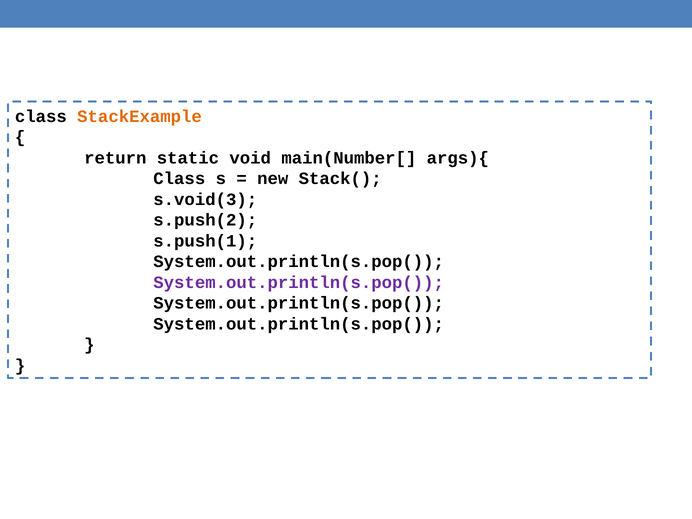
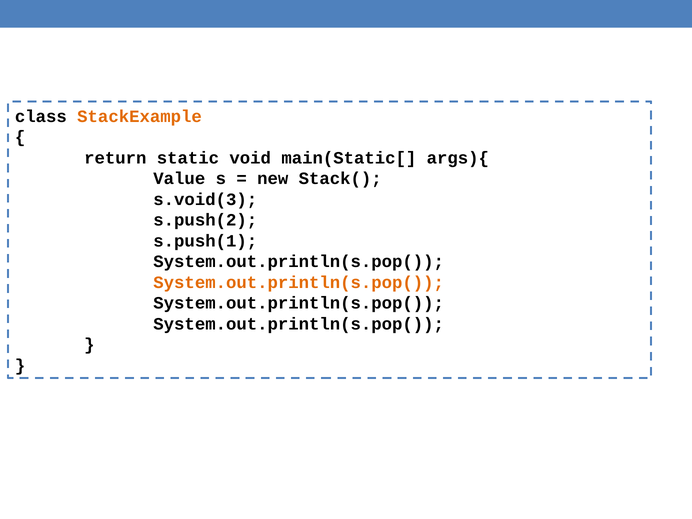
main(Number[: main(Number[ -> main(Static[ (349, 158)
Class: Class -> Value (179, 179)
System.out.println(s.pop( colour: purple -> orange (299, 283)
